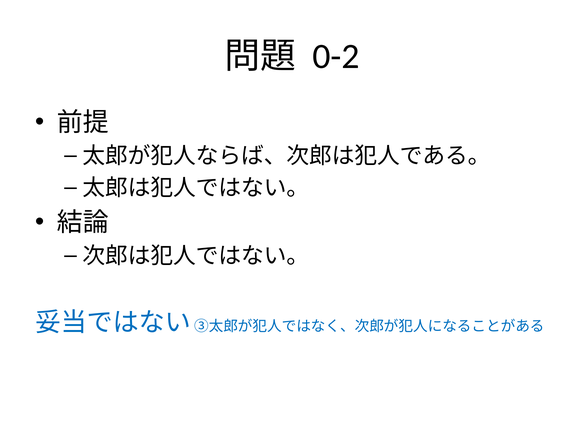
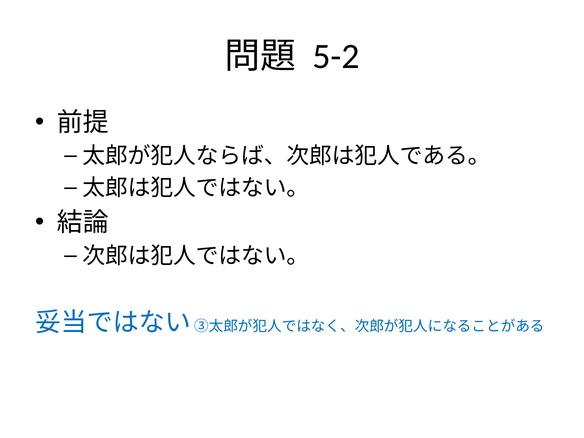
0-2: 0-2 -> 5-2 (336, 57)
